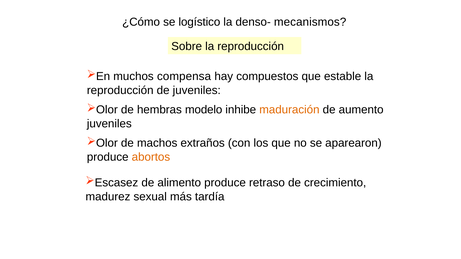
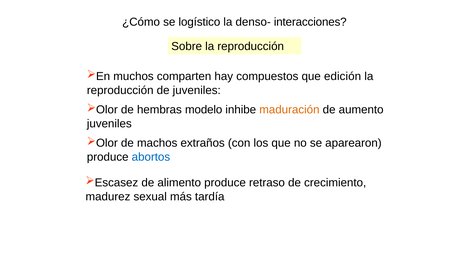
mecanismos: mecanismos -> interacciones (310, 22)
compensa: compensa -> comparten (184, 76)
estable: estable -> edición (343, 76)
abortos colour: orange -> blue (151, 157)
